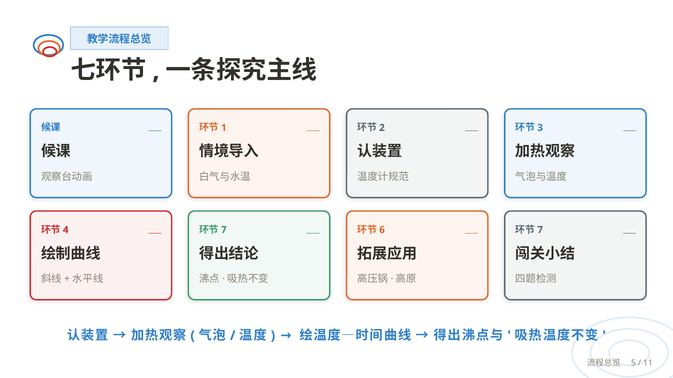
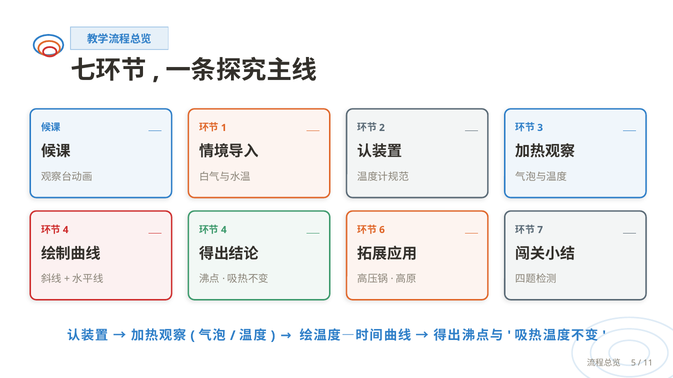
7: 7 -> 4 (224, 230)
